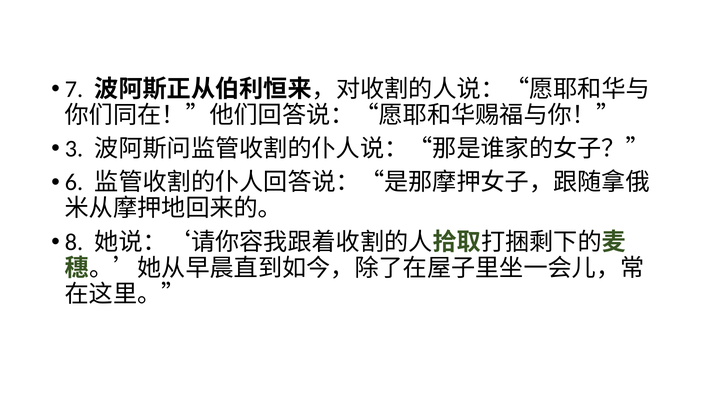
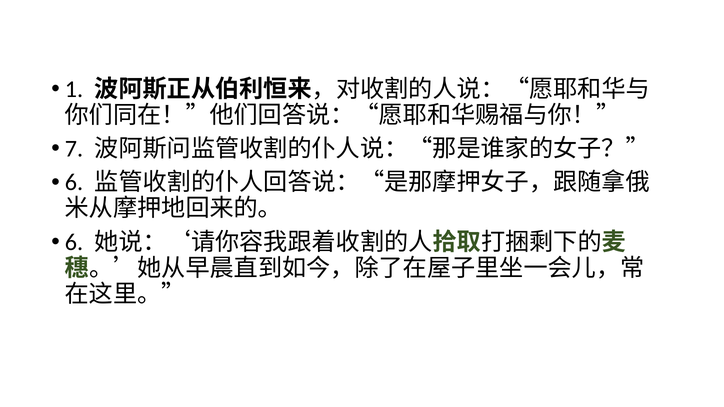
7: 7 -> 1 (74, 89)
3: 3 -> 7 (74, 149)
8: 8 -> 6 (74, 242)
